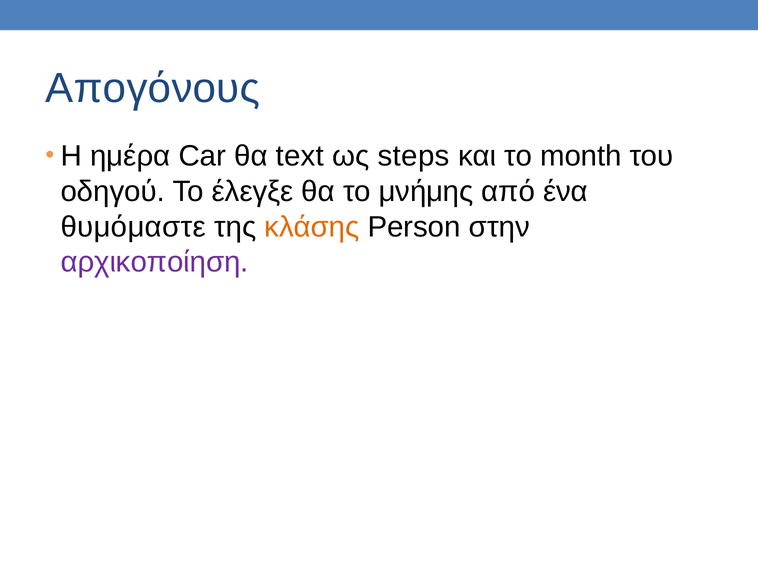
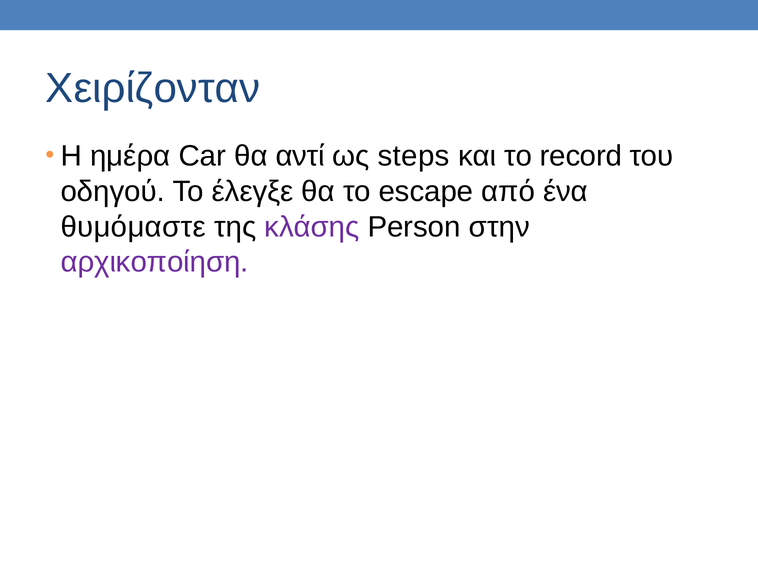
Απογόνους: Απογόνους -> Χειρίζονταν (153, 88)
text: text -> αντί (300, 156)
month: month -> record (581, 156)
μνήμης: μνήμης -> escape (426, 192)
κλάσης colour: orange -> purple (312, 227)
